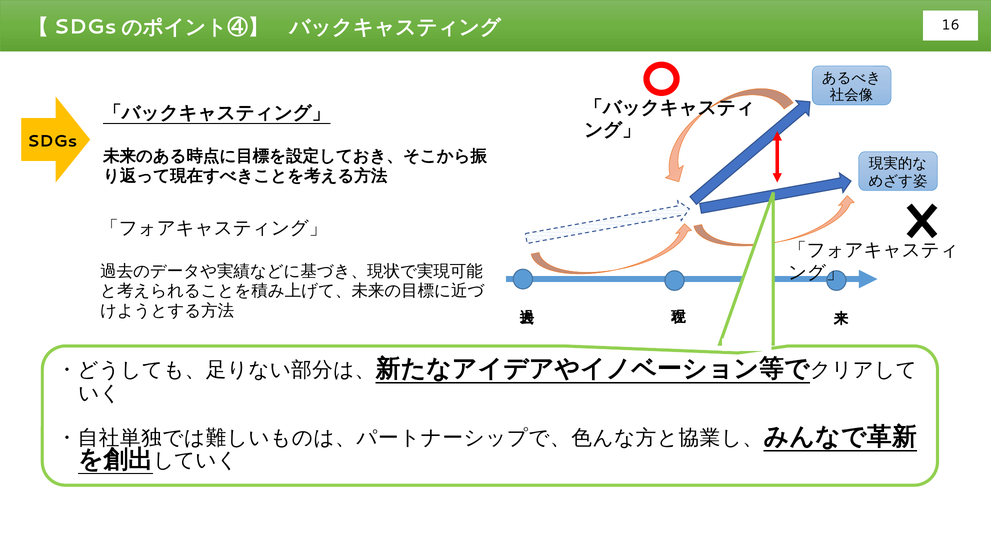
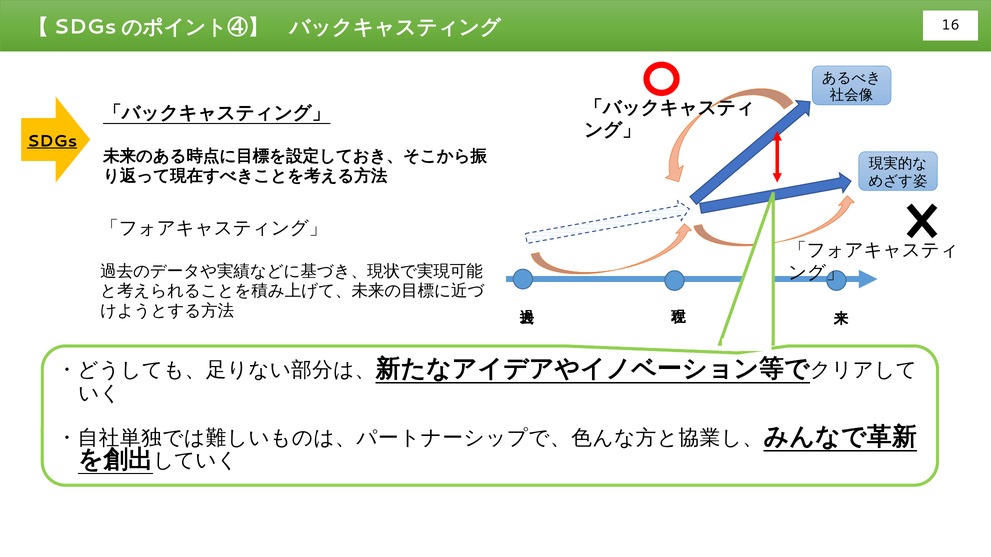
SDGs underline: none -> present (52, 141)
